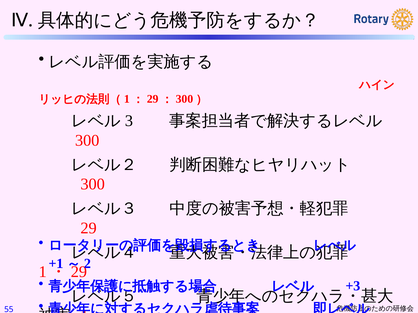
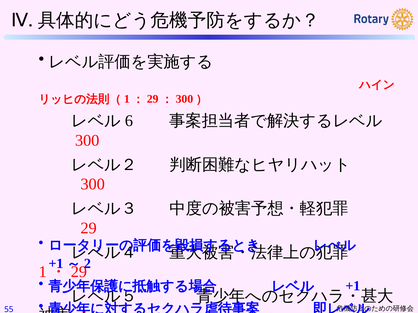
3: 3 -> 6 (129, 121)
+3: +3 -> +1 (353, 286)
